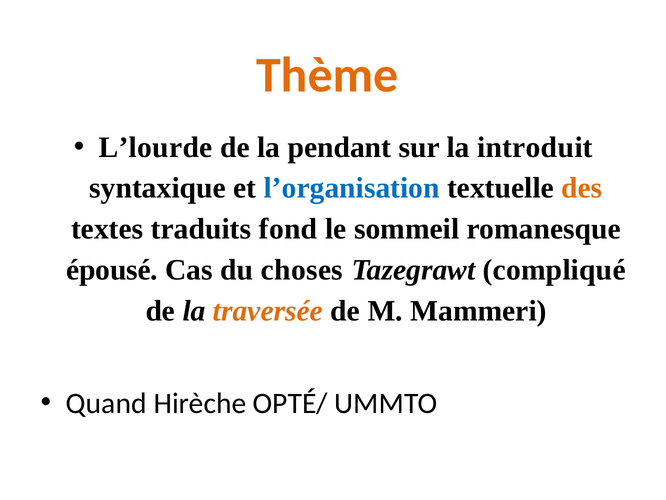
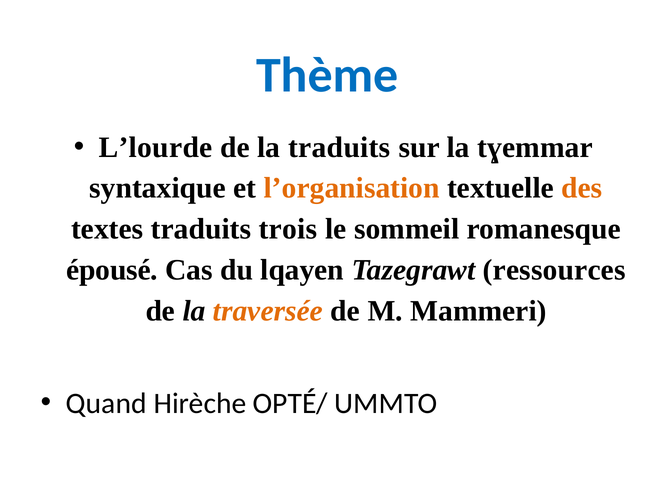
Thème colour: orange -> blue (327, 75)
la pendant: pendant -> traduits (339, 147)
introduit: introduit -> tɣemmar (535, 147)
l’organisation colour: blue -> orange (352, 188)
fond: fond -> trois (288, 229)
choses: choses -> lqayen (302, 270)
compliqué: compliqué -> ressources (554, 270)
